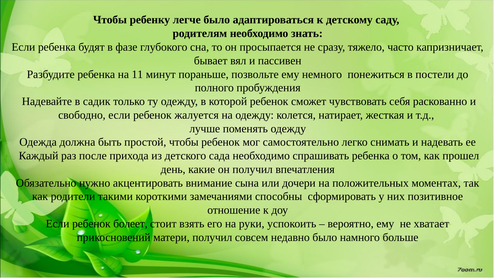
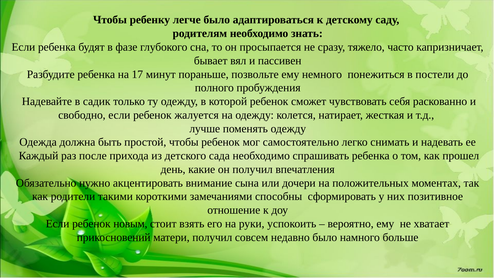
11: 11 -> 17 (137, 74)
болеет: болеет -> новым (130, 224)
